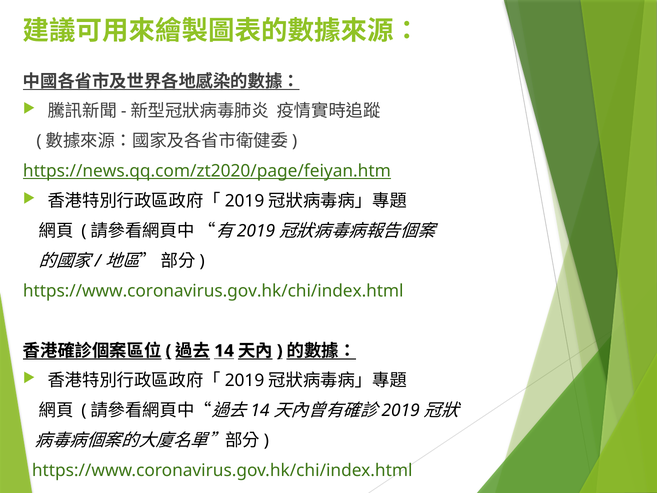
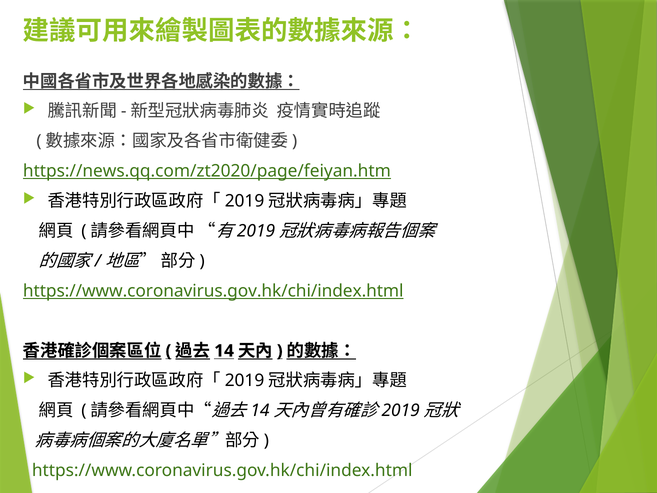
https://www.coronavirus.gov.hk/chi/index.html underline: none -> present (213, 291)
